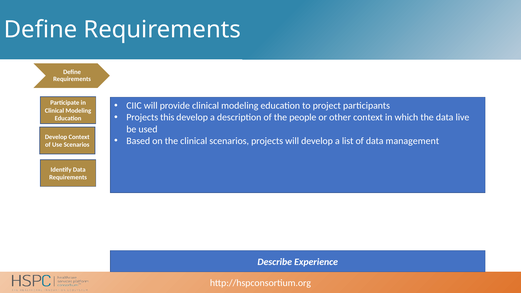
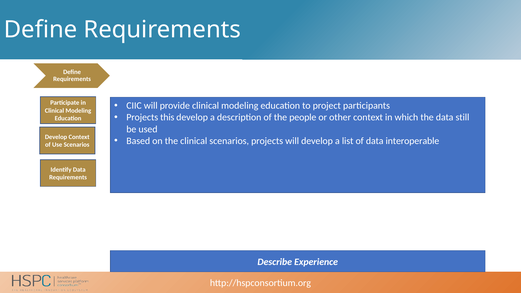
live: live -> still (462, 117)
management: management -> interoperable (412, 141)
